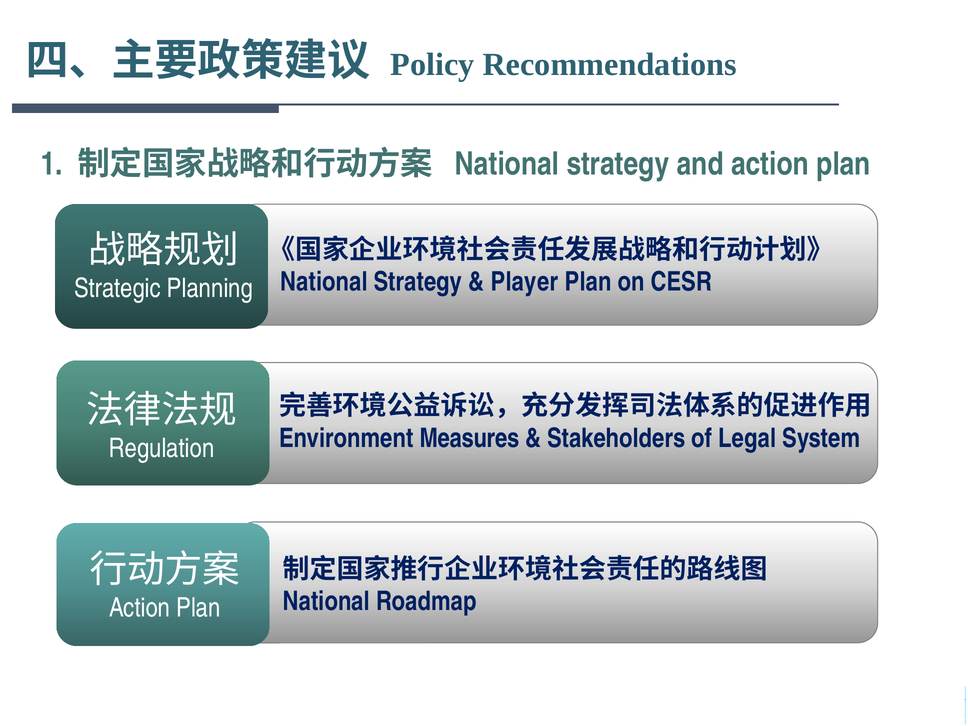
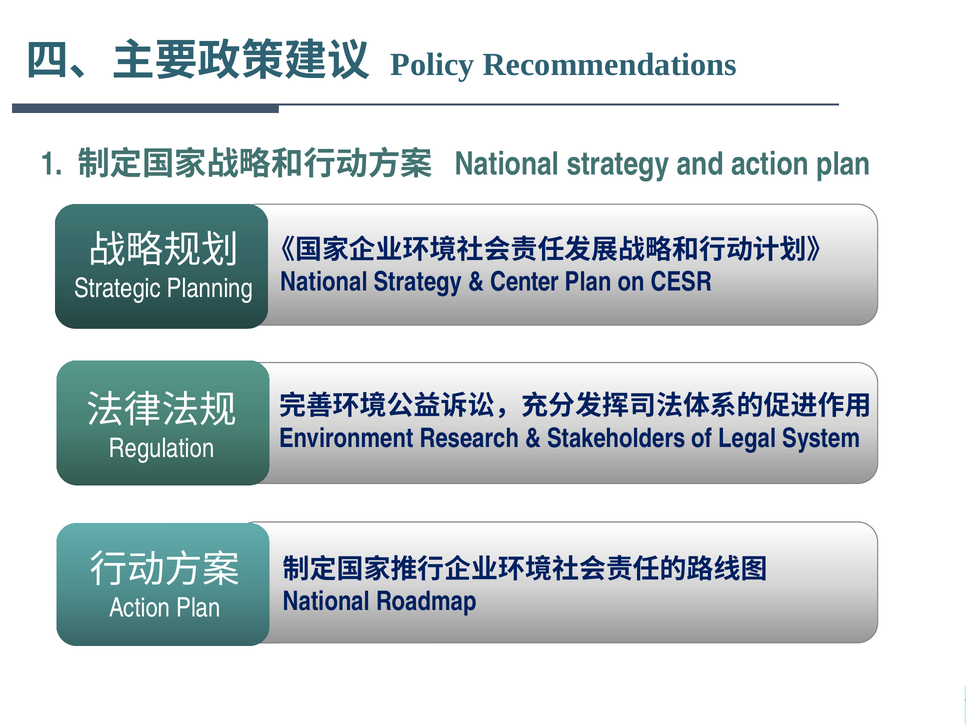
Player: Player -> Center (525, 282)
Measures: Measures -> Research (469, 438)
